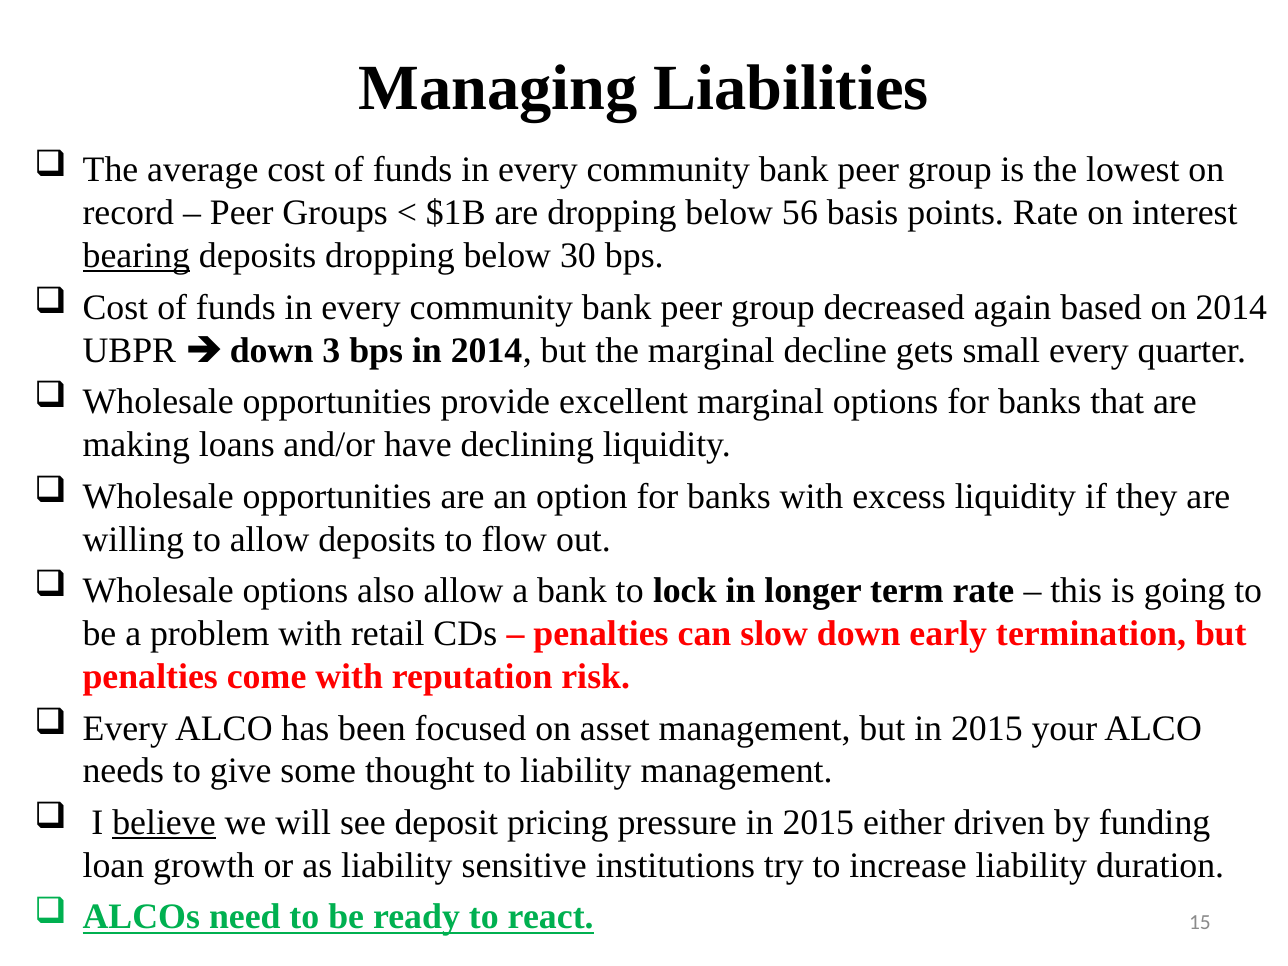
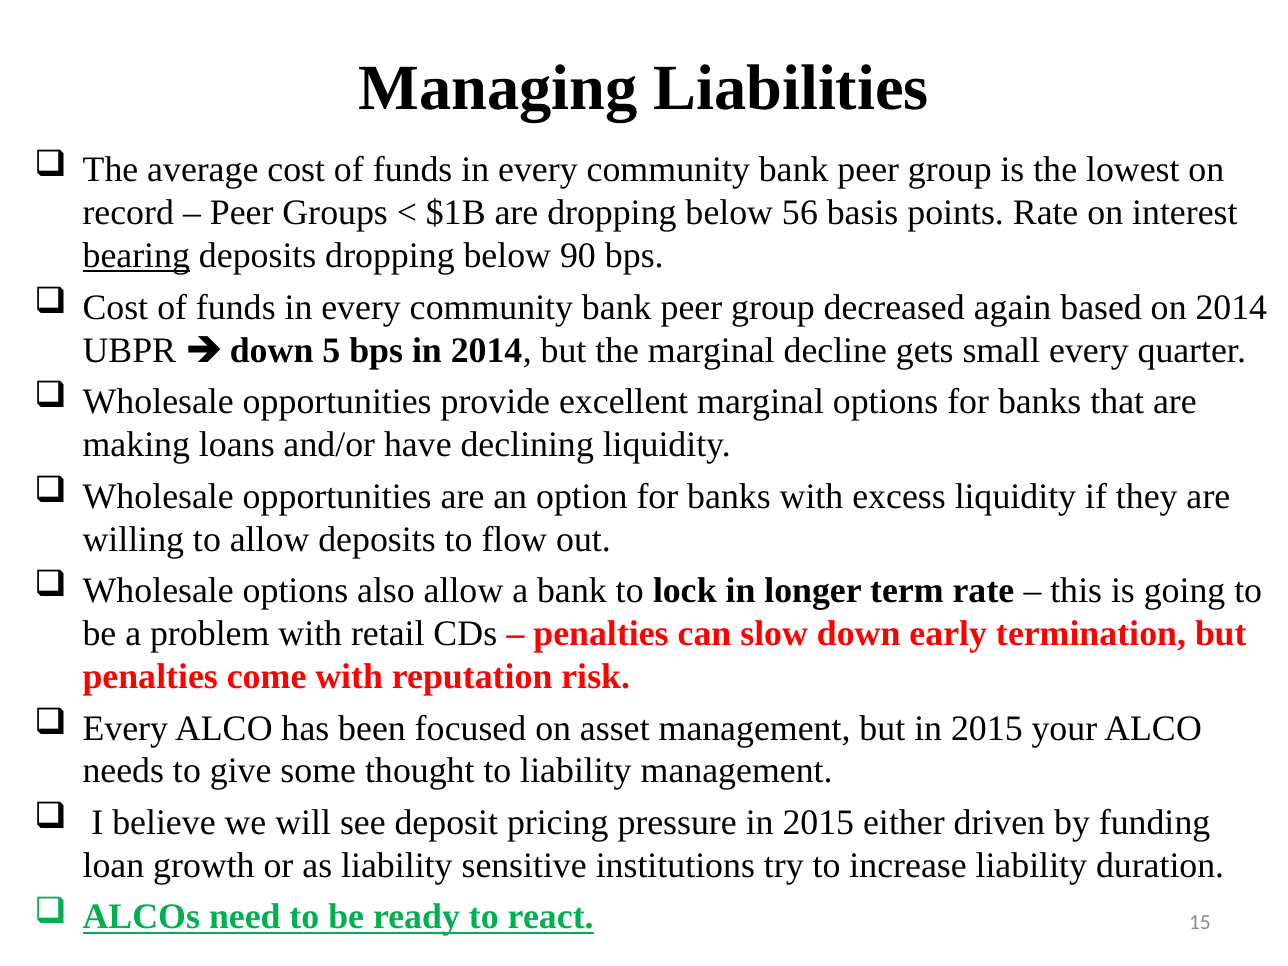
30: 30 -> 90 (578, 256)
3: 3 -> 5 (331, 350)
believe underline: present -> none (164, 823)
